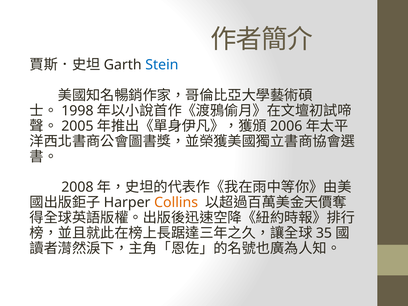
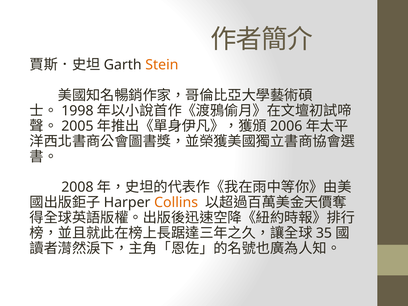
Stein colour: blue -> orange (162, 65)
